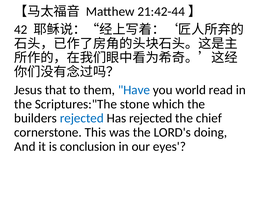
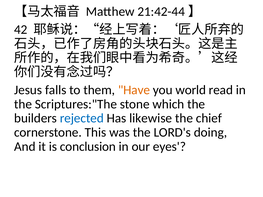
that: that -> falls (56, 90)
Have colour: blue -> orange (134, 90)
Has rejected: rejected -> likewise (151, 118)
